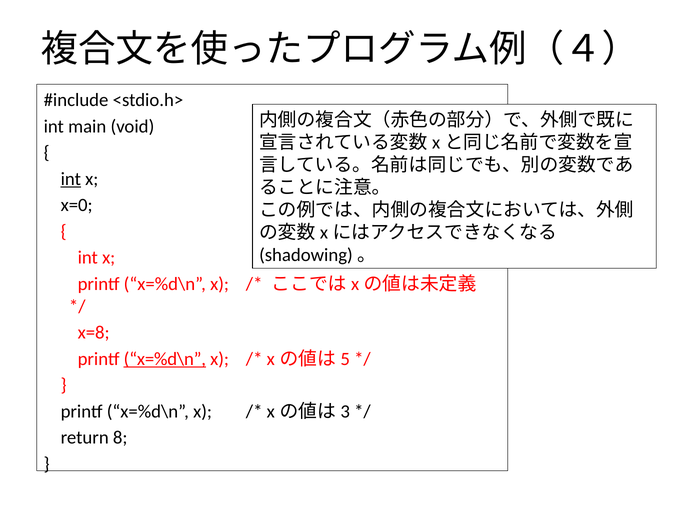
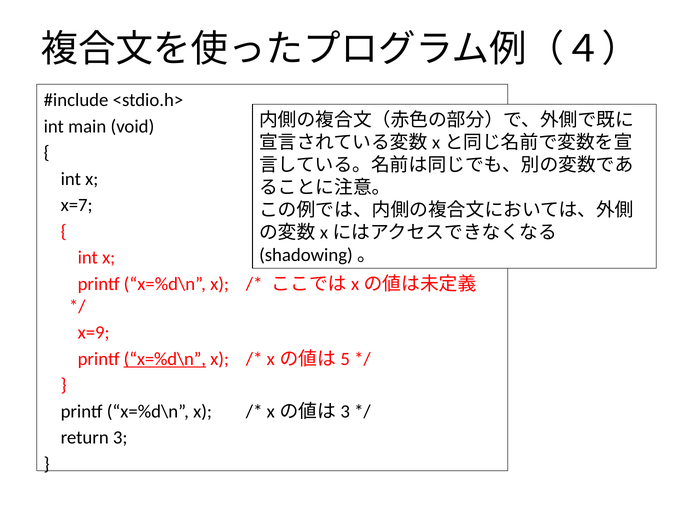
int underline: present -> none (71, 179)
x=0: x=0 -> x=7 (77, 205)
x=8: x=8 -> x=9 (94, 333)
8: 8 -> 3 (120, 438)
